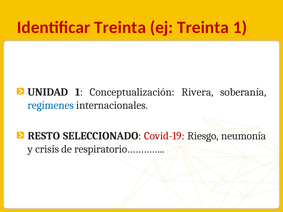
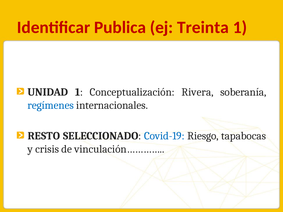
Identificar Treinta: Treinta -> Publica (120, 27)
Covid-19 colour: red -> blue (164, 136)
neumonía: neumonía -> tapabocas (244, 136)
respiratorio…………: respiratorio………… -> vinculación………… (119, 149)
